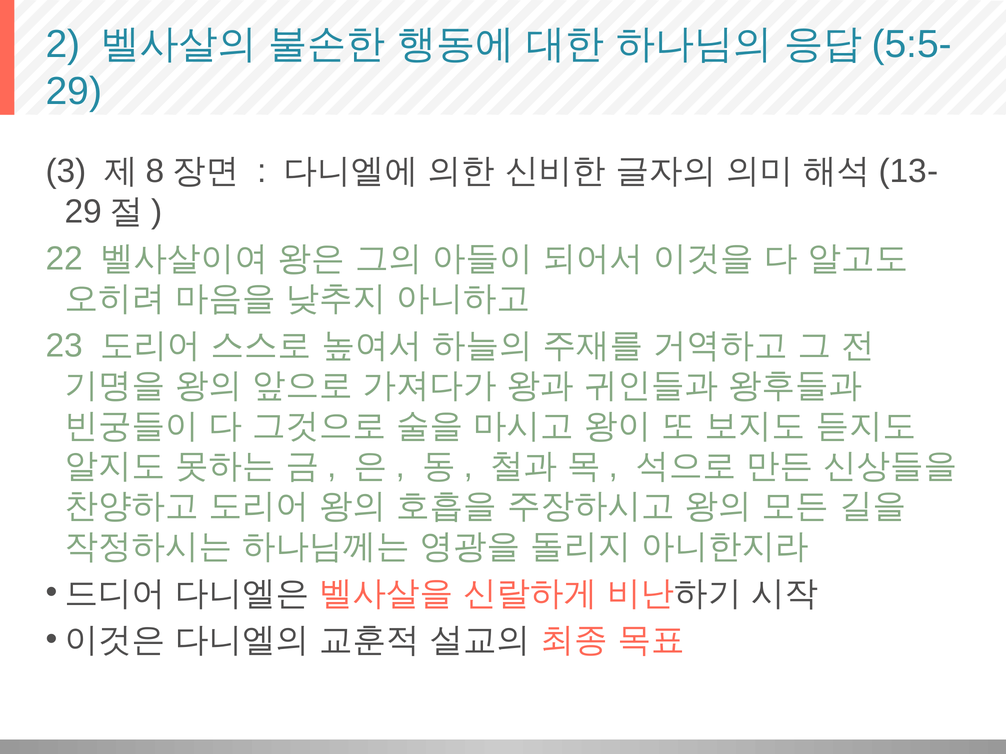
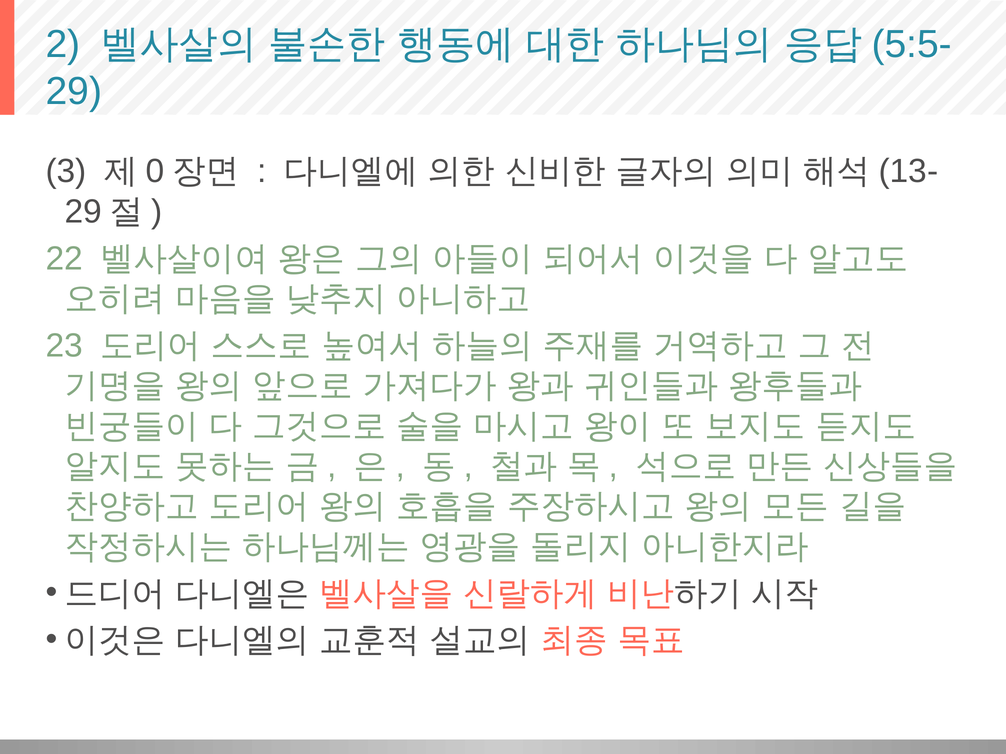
8: 8 -> 0 (155, 171)
